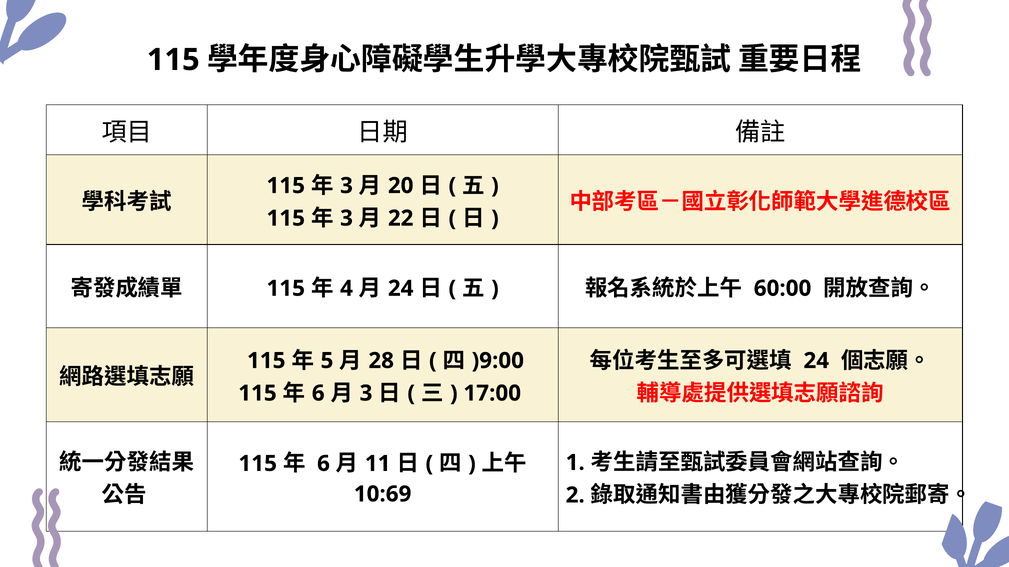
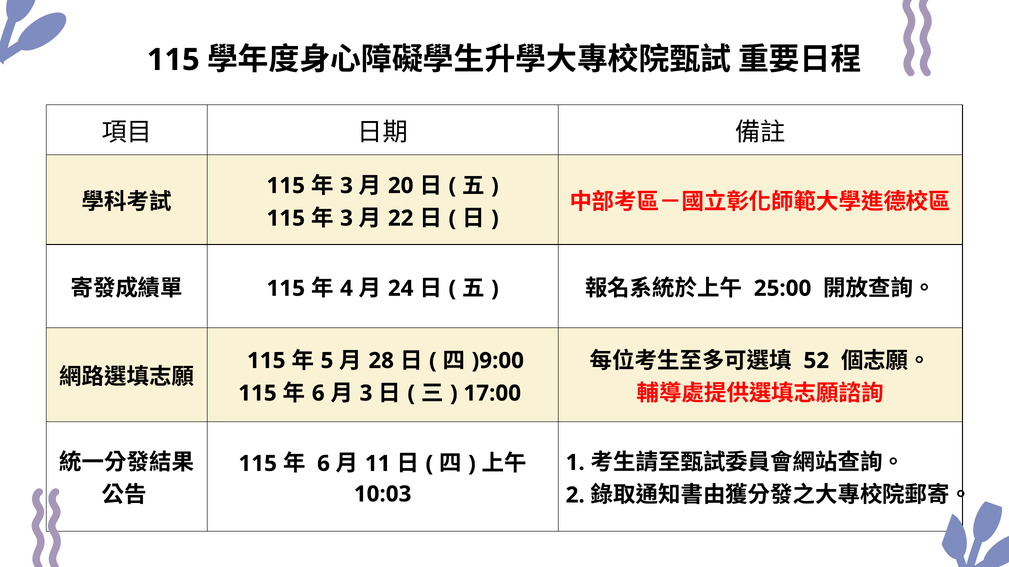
60:00: 60:00 -> 25:00 (783, 289)
24: 24 -> 52 (816, 361)
10:69: 10:69 -> 10:03 (383, 495)
